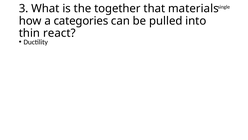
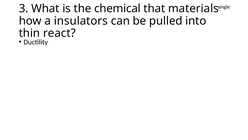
together: together -> chemical (117, 9)
categories: categories -> insulators (81, 21)
